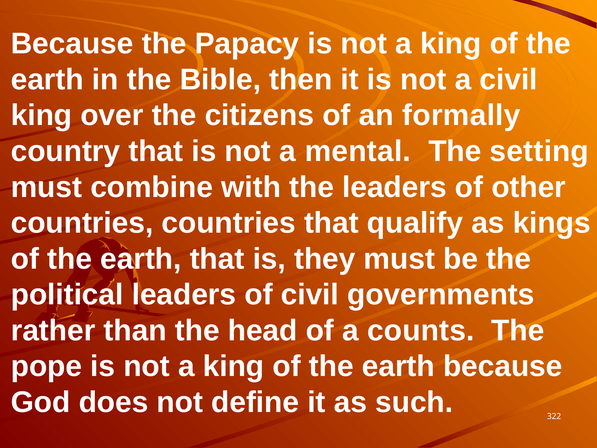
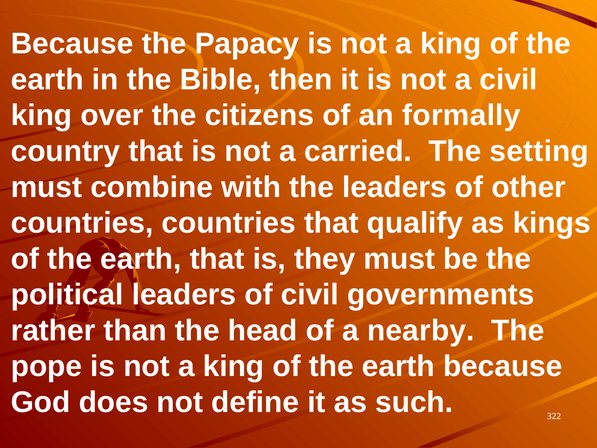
mental: mental -> carried (358, 151)
counts: counts -> nearby (421, 330)
